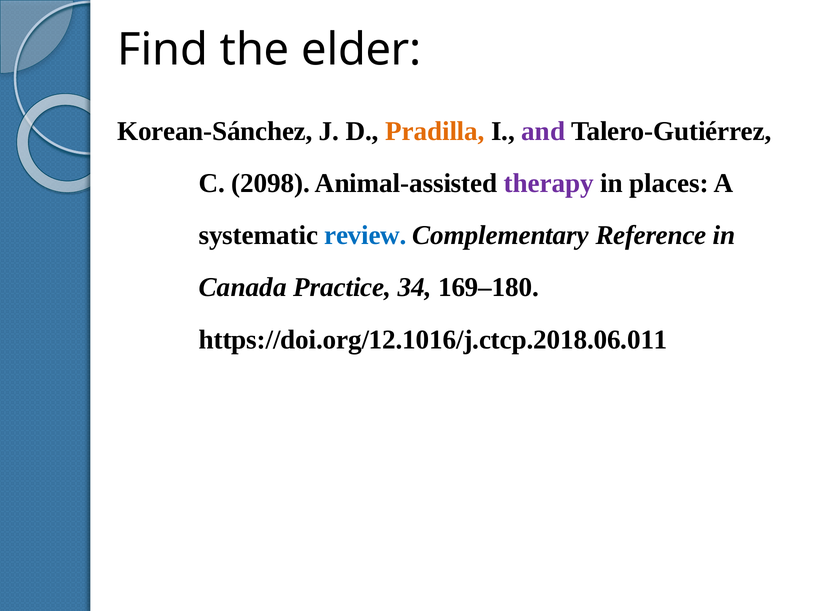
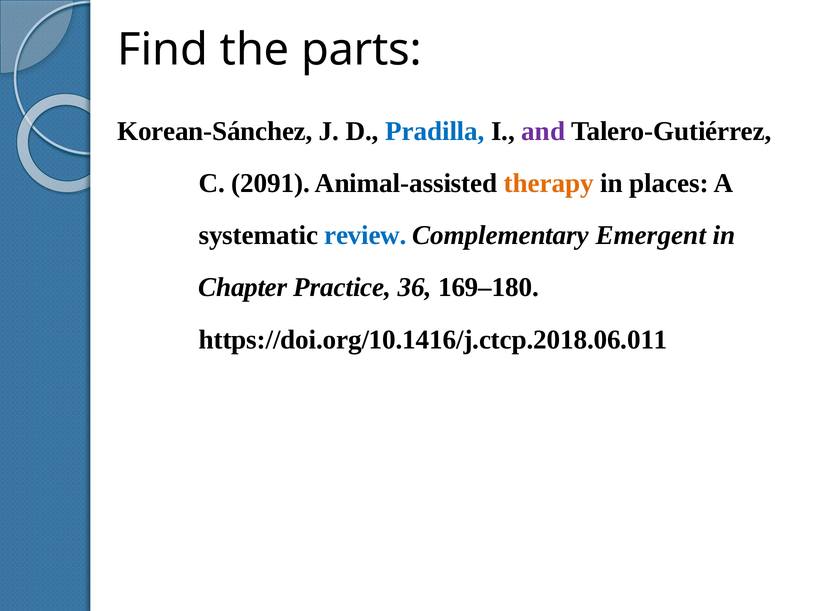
elder: elder -> parts (362, 50)
Pradilla colour: orange -> blue (435, 131)
2098: 2098 -> 2091 (271, 183)
therapy colour: purple -> orange (549, 183)
Reference: Reference -> Emergent (651, 235)
Canada: Canada -> Chapter (243, 288)
34: 34 -> 36 (415, 288)
https://doi.org/12.1016/j.ctcp.2018.06.011: https://doi.org/12.1016/j.ctcp.2018.06.011 -> https://doi.org/10.1416/j.ctcp.2018.06.011 (433, 340)
